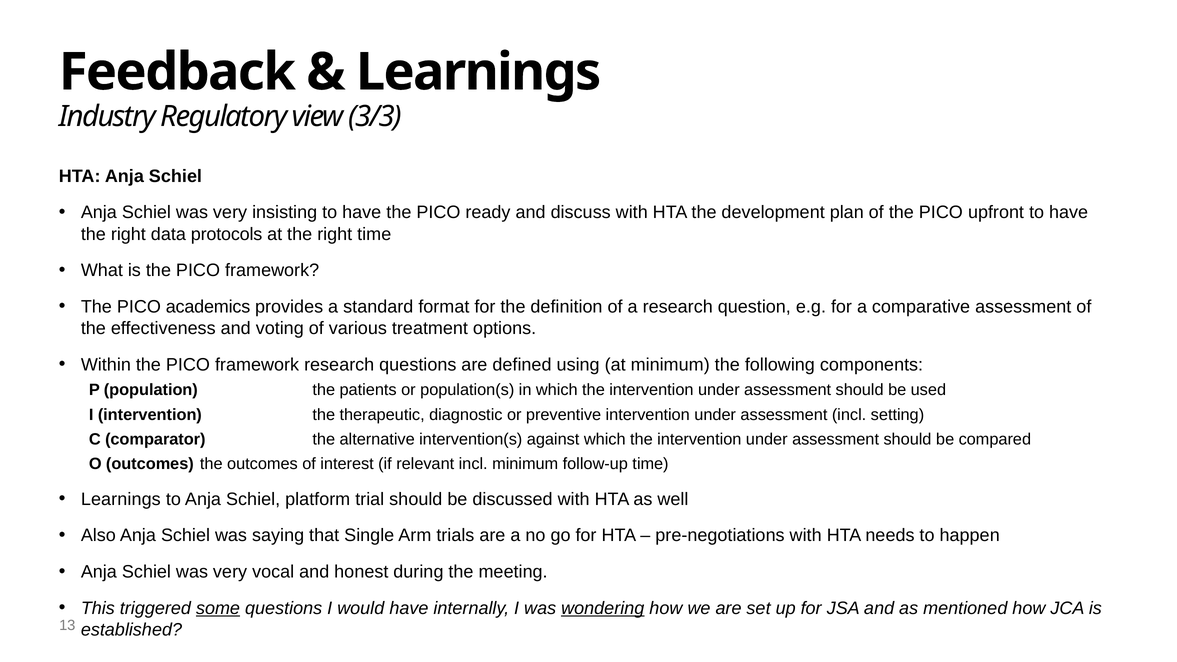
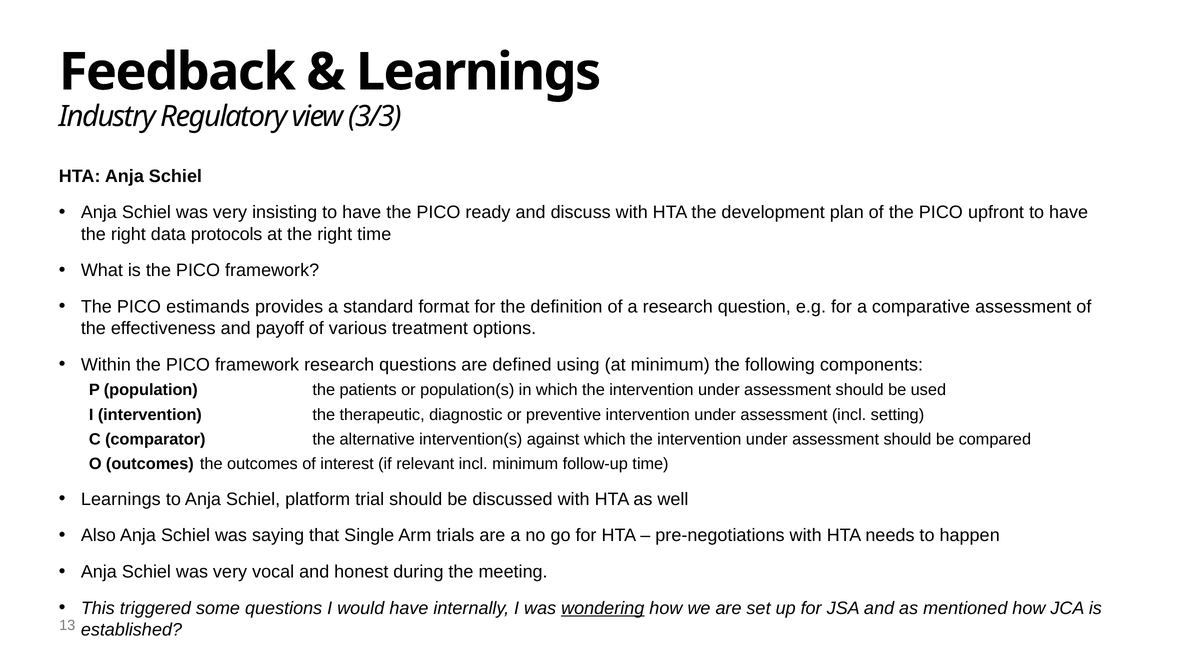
academics: academics -> estimands (208, 307)
voting: voting -> payoff (280, 328)
some underline: present -> none (218, 608)
